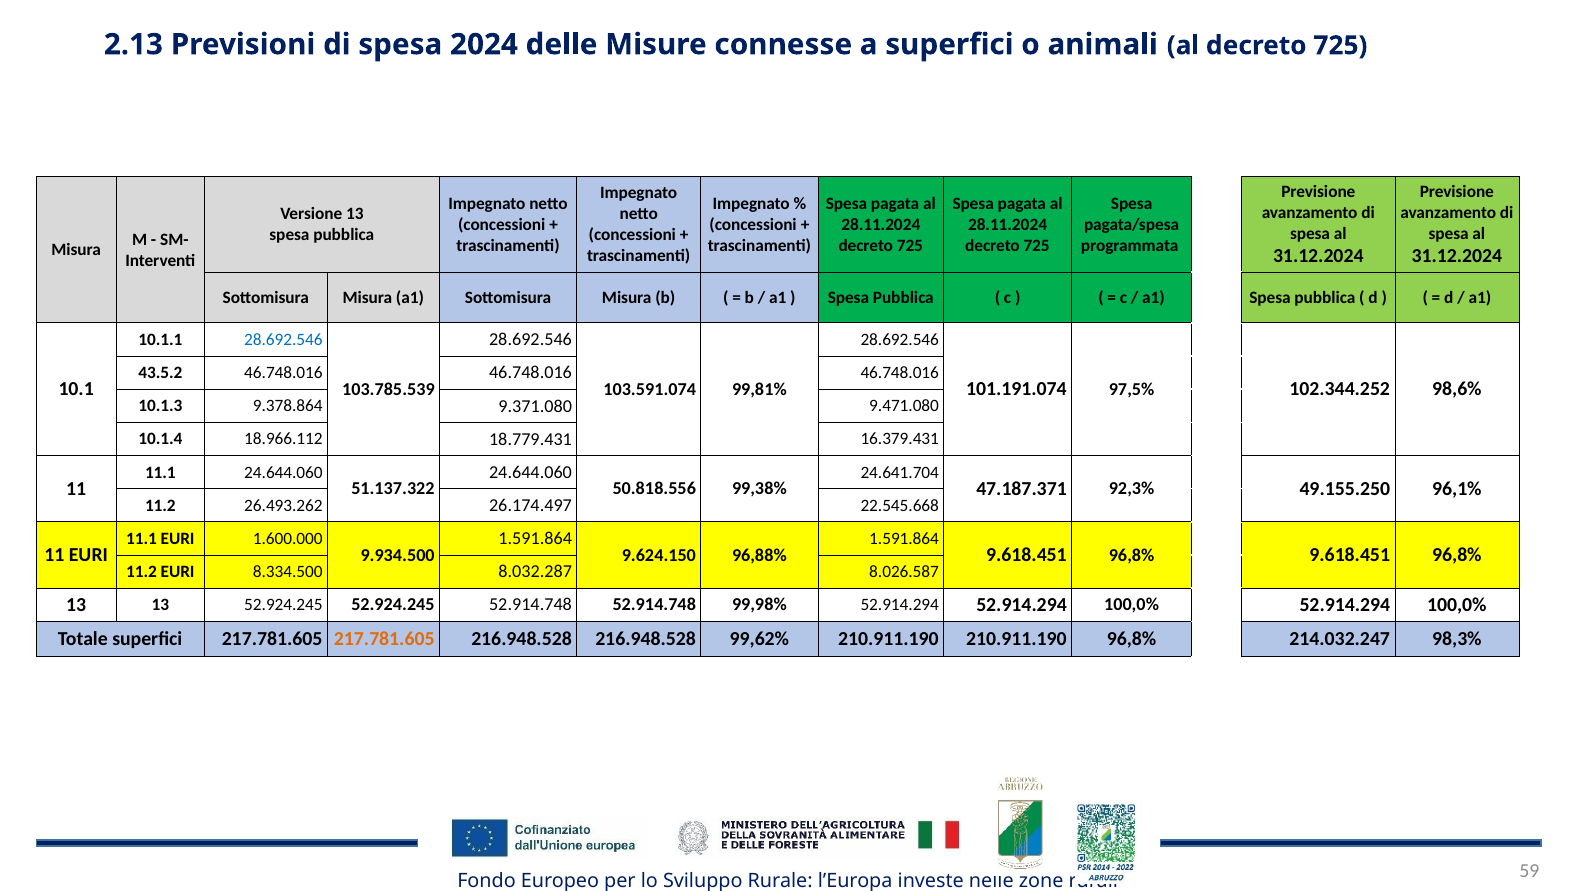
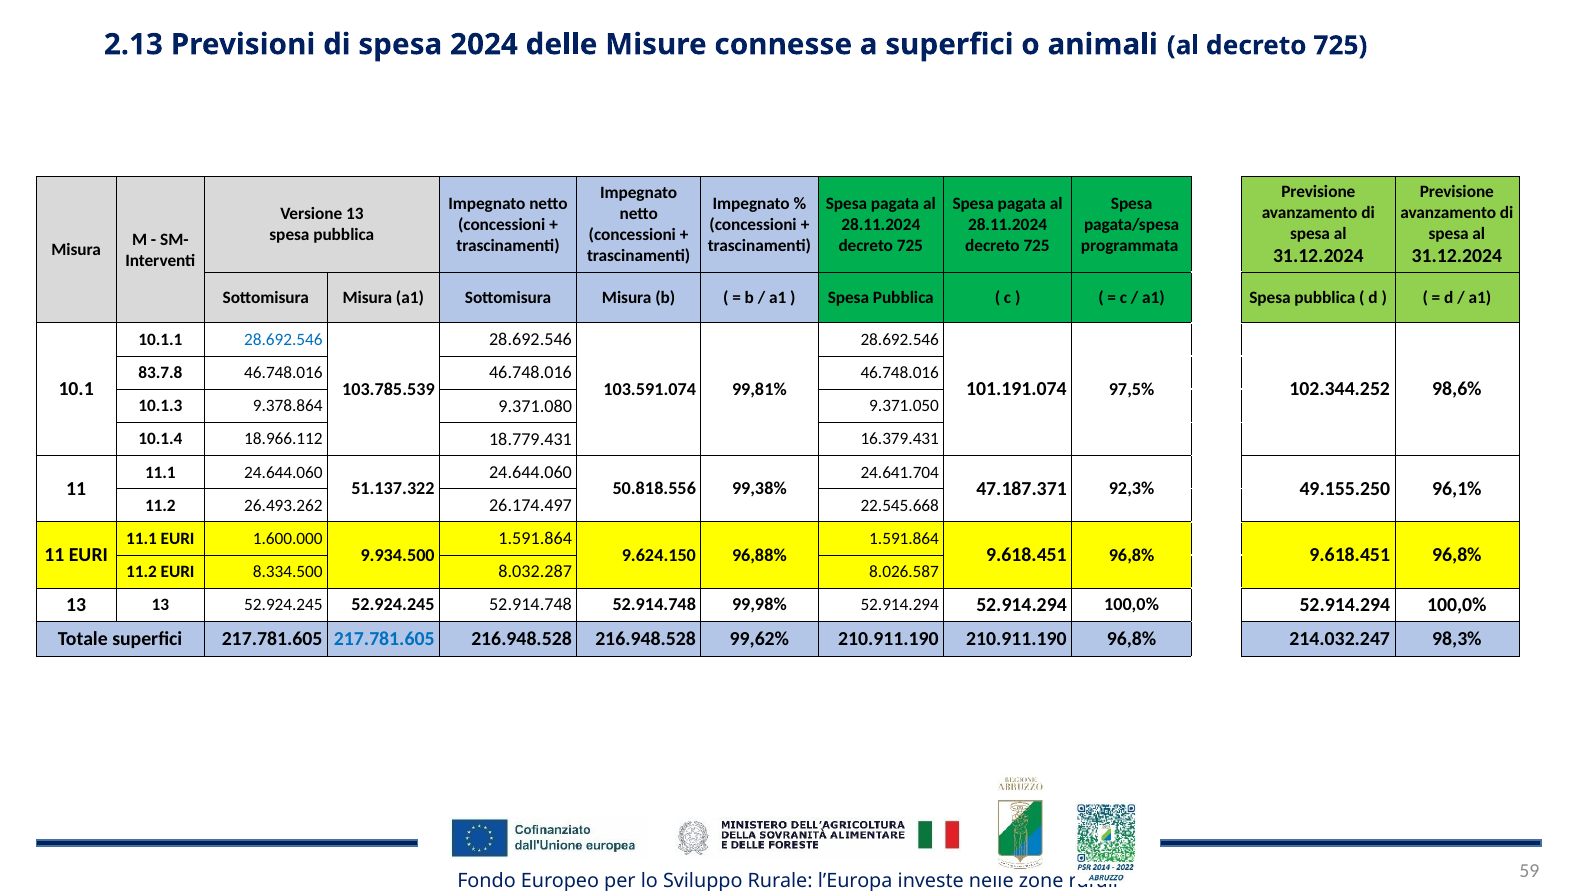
43.5.2: 43.5.2 -> 83.7.8 (160, 373)
9.471.080: 9.471.080 -> 9.371.050 (904, 406)
217.781.605 colour: orange -> blue (384, 639)
